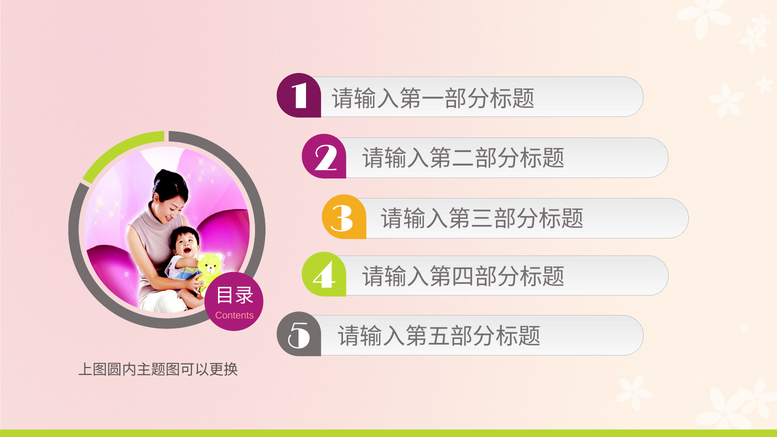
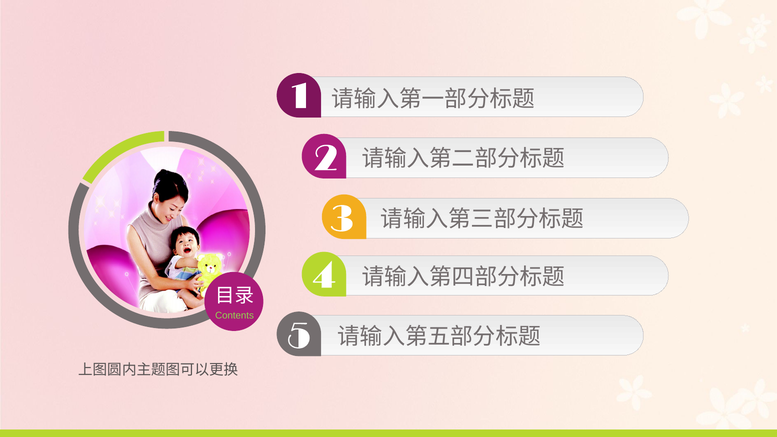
Contents colour: pink -> light green (235, 316)
